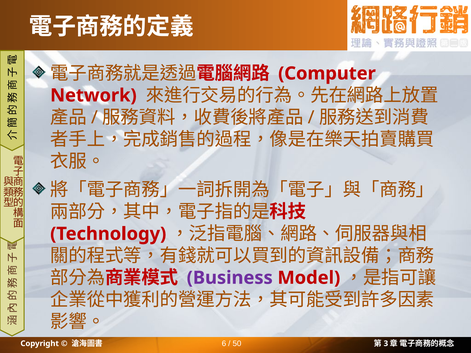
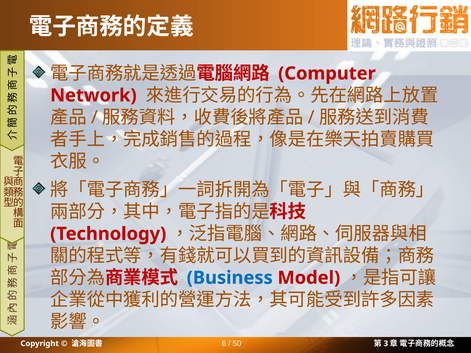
Business colour: purple -> blue (230, 278)
